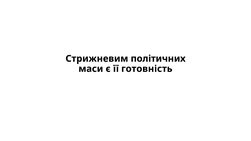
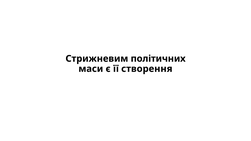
готовність: готовність -> створення (147, 69)
